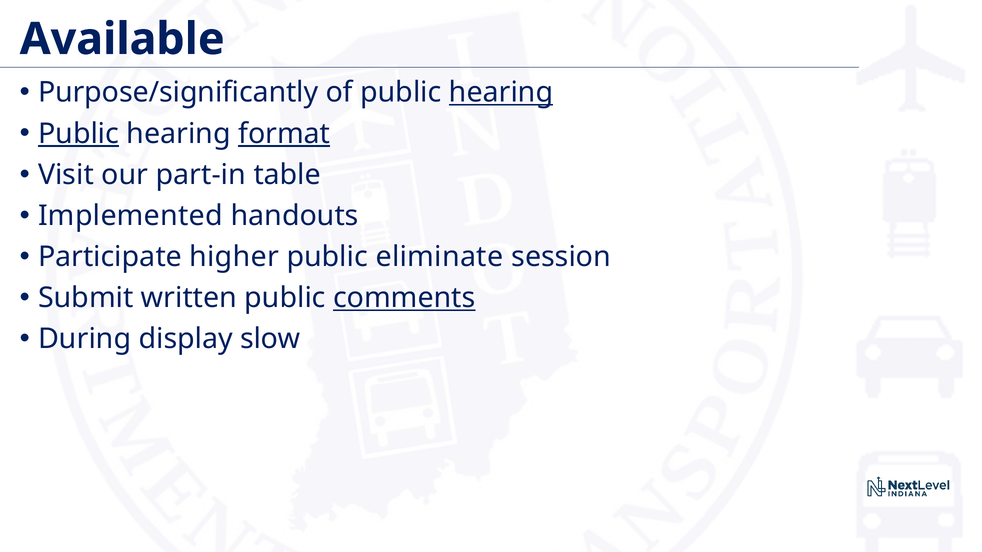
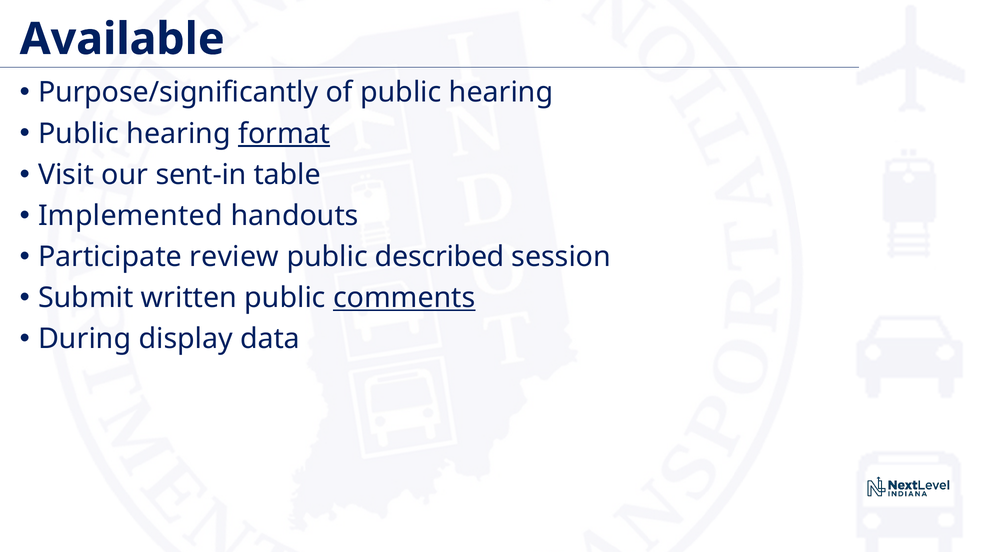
hearing underline: present -> none (501, 93)
Public underline: present -> none (79, 134)
part-in: part-in -> sent-in (201, 175)
higher: higher -> review (234, 257)
eliminate: eliminate -> described (440, 257)
slow: slow -> data (270, 339)
